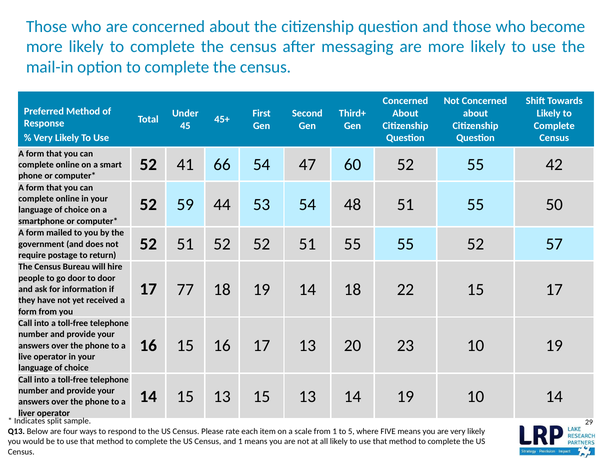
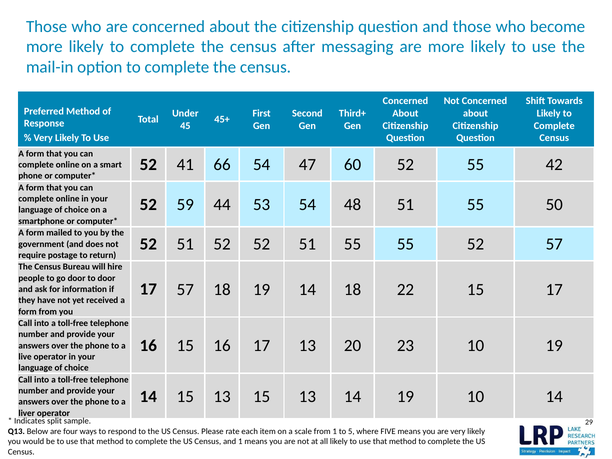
17 77: 77 -> 57 (185, 289)
